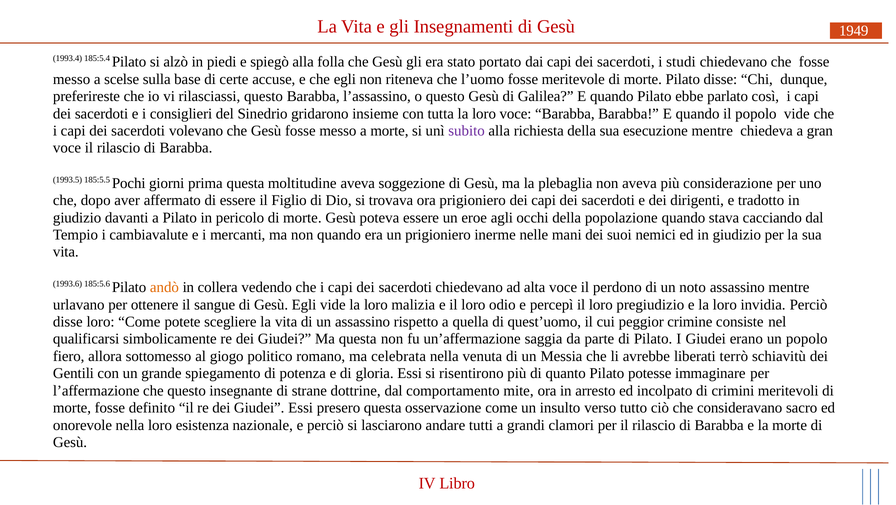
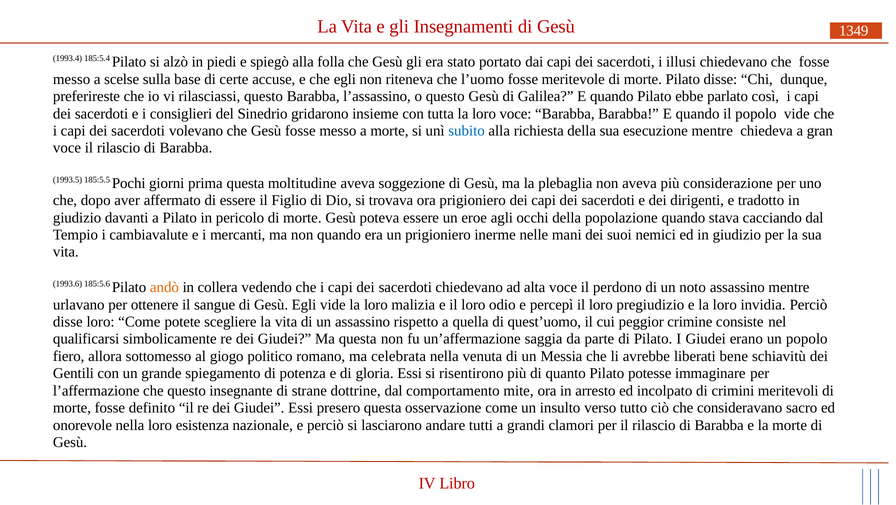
1949: 1949 -> 1349 (854, 31)
studi: studi -> illusi (681, 62)
subito colour: purple -> blue (467, 131)
terrò: terrò -> bene (734, 356)
